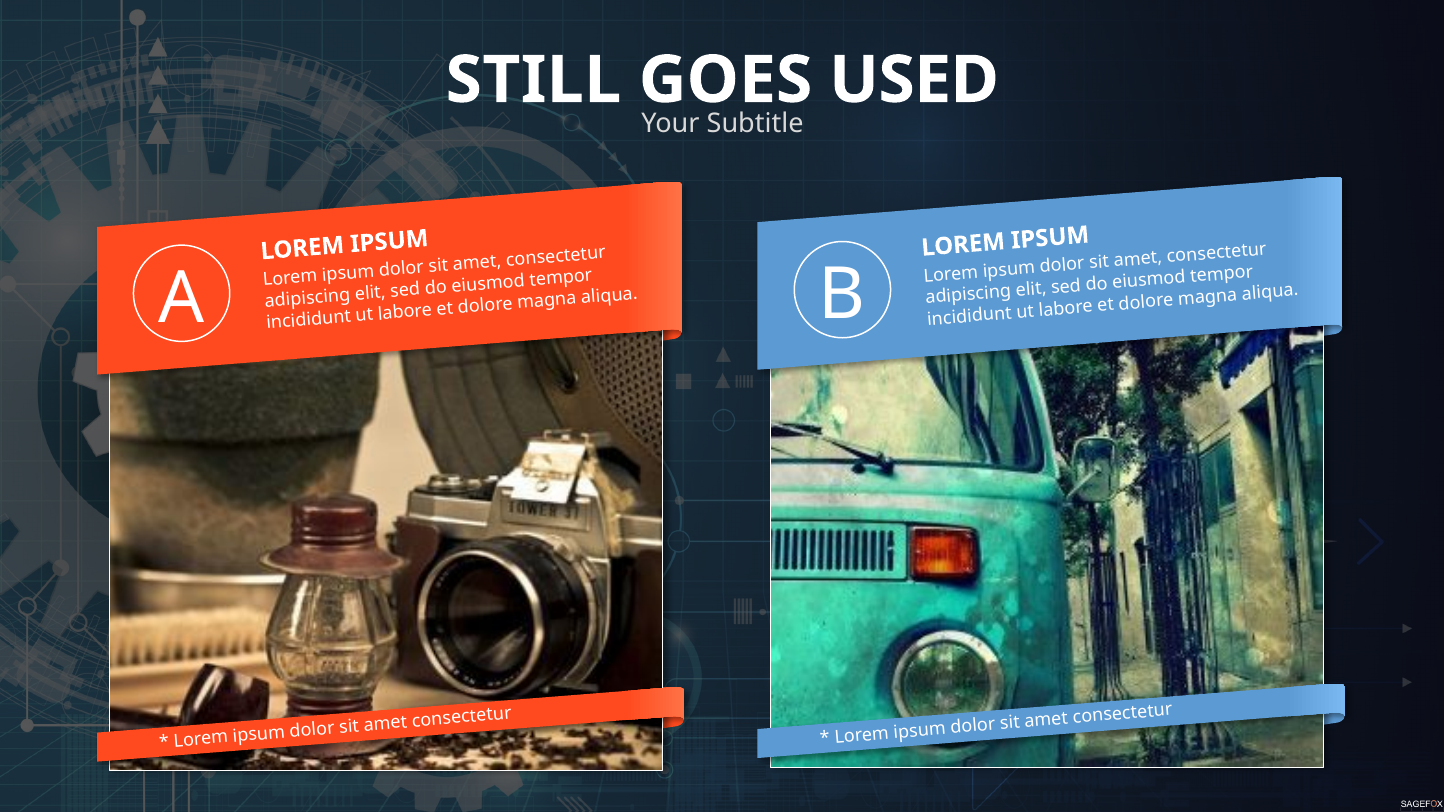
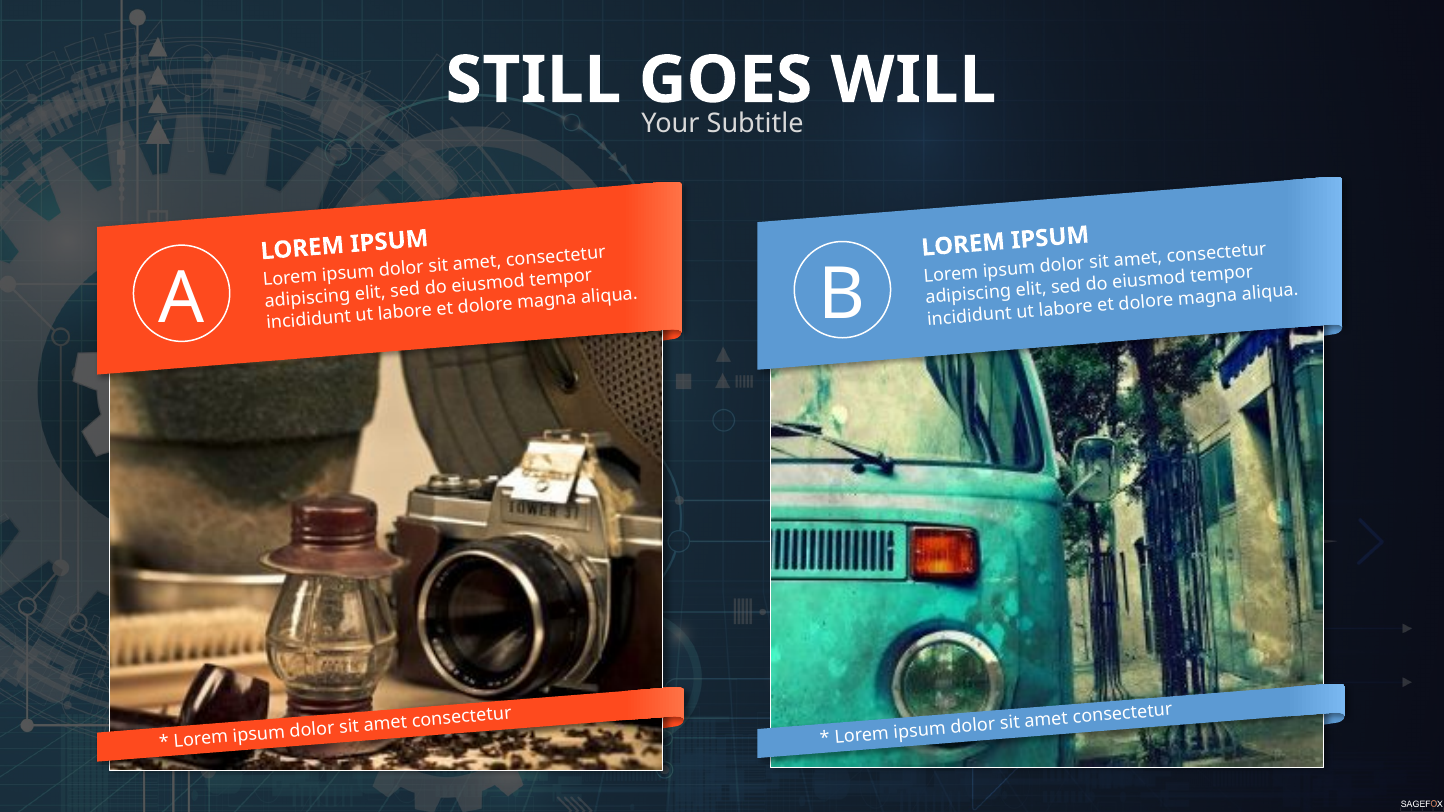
USED: USED -> WILL (913, 80)
